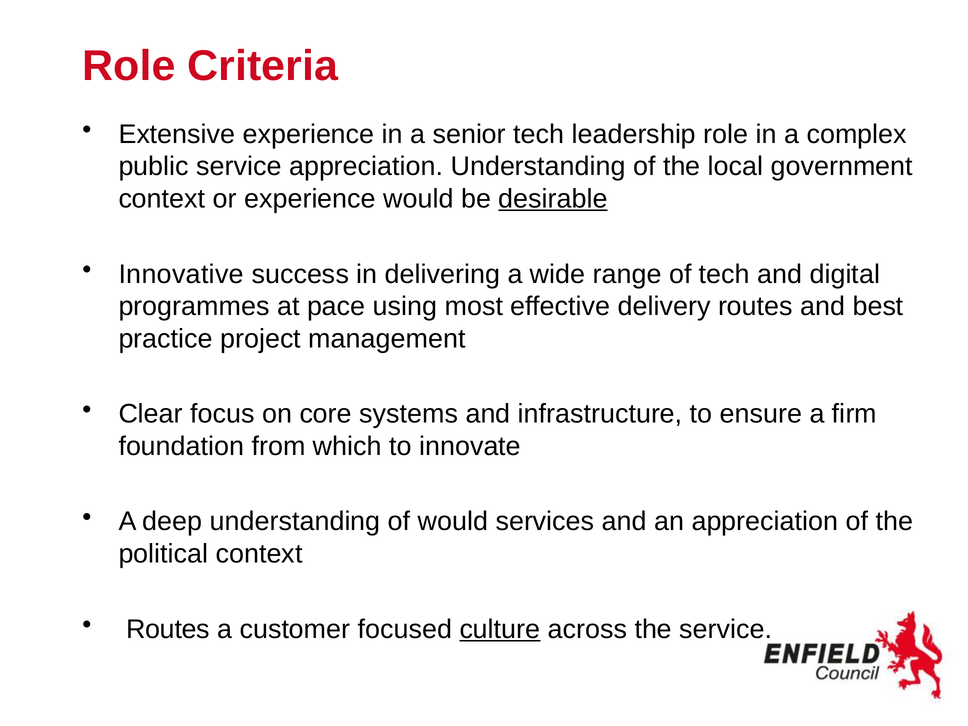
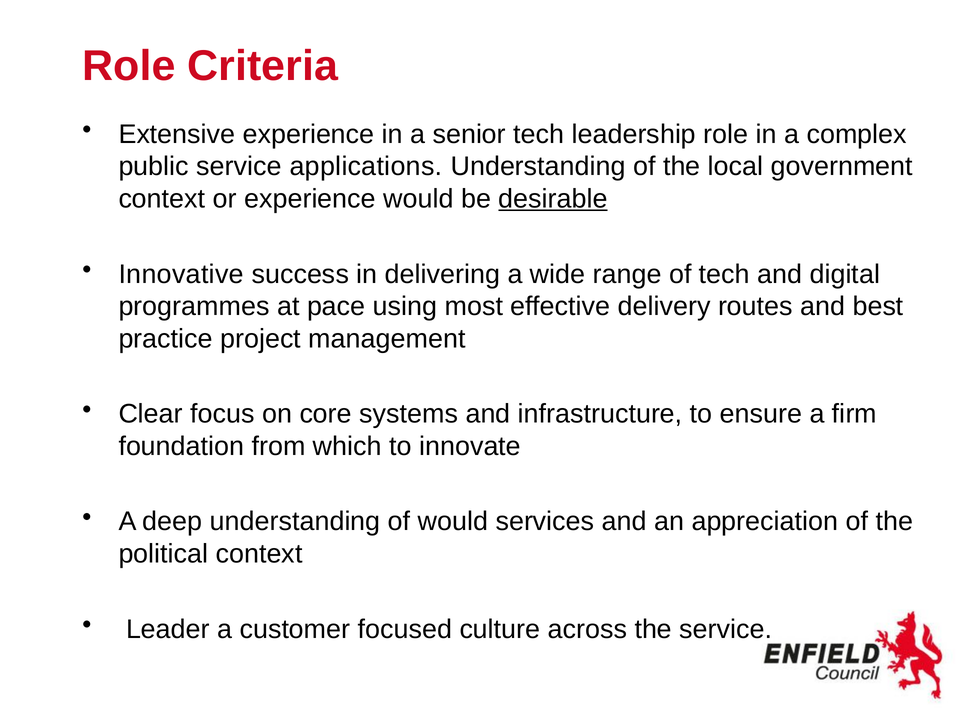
service appreciation: appreciation -> applications (366, 167)
Routes: Routes -> Leader (168, 629)
culture underline: present -> none (500, 629)
